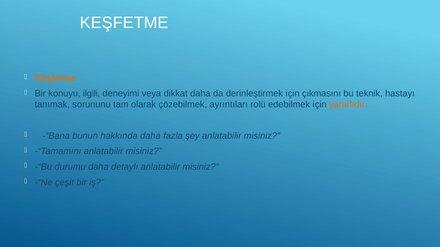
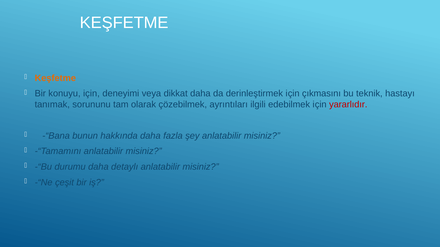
konuyu ilgili: ilgili -> için (91, 94)
rolü: rolü -> ilgili (258, 105)
yararlıdır colour: orange -> red (348, 105)
